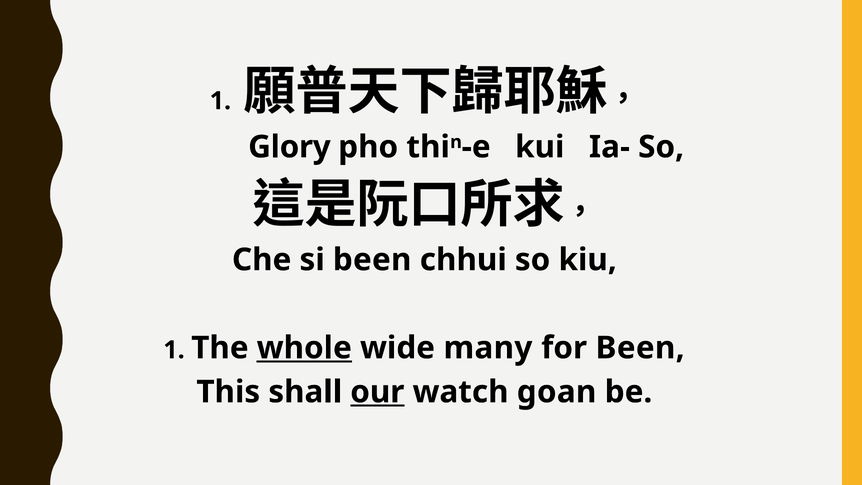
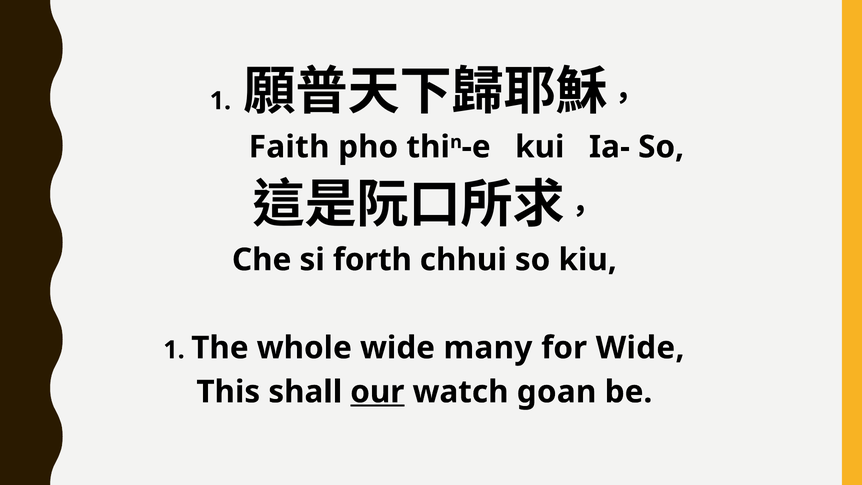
Glory: Glory -> Faith (289, 147)
si been: been -> forth (372, 260)
whole underline: present -> none (304, 348)
for Been: Been -> Wide (640, 348)
